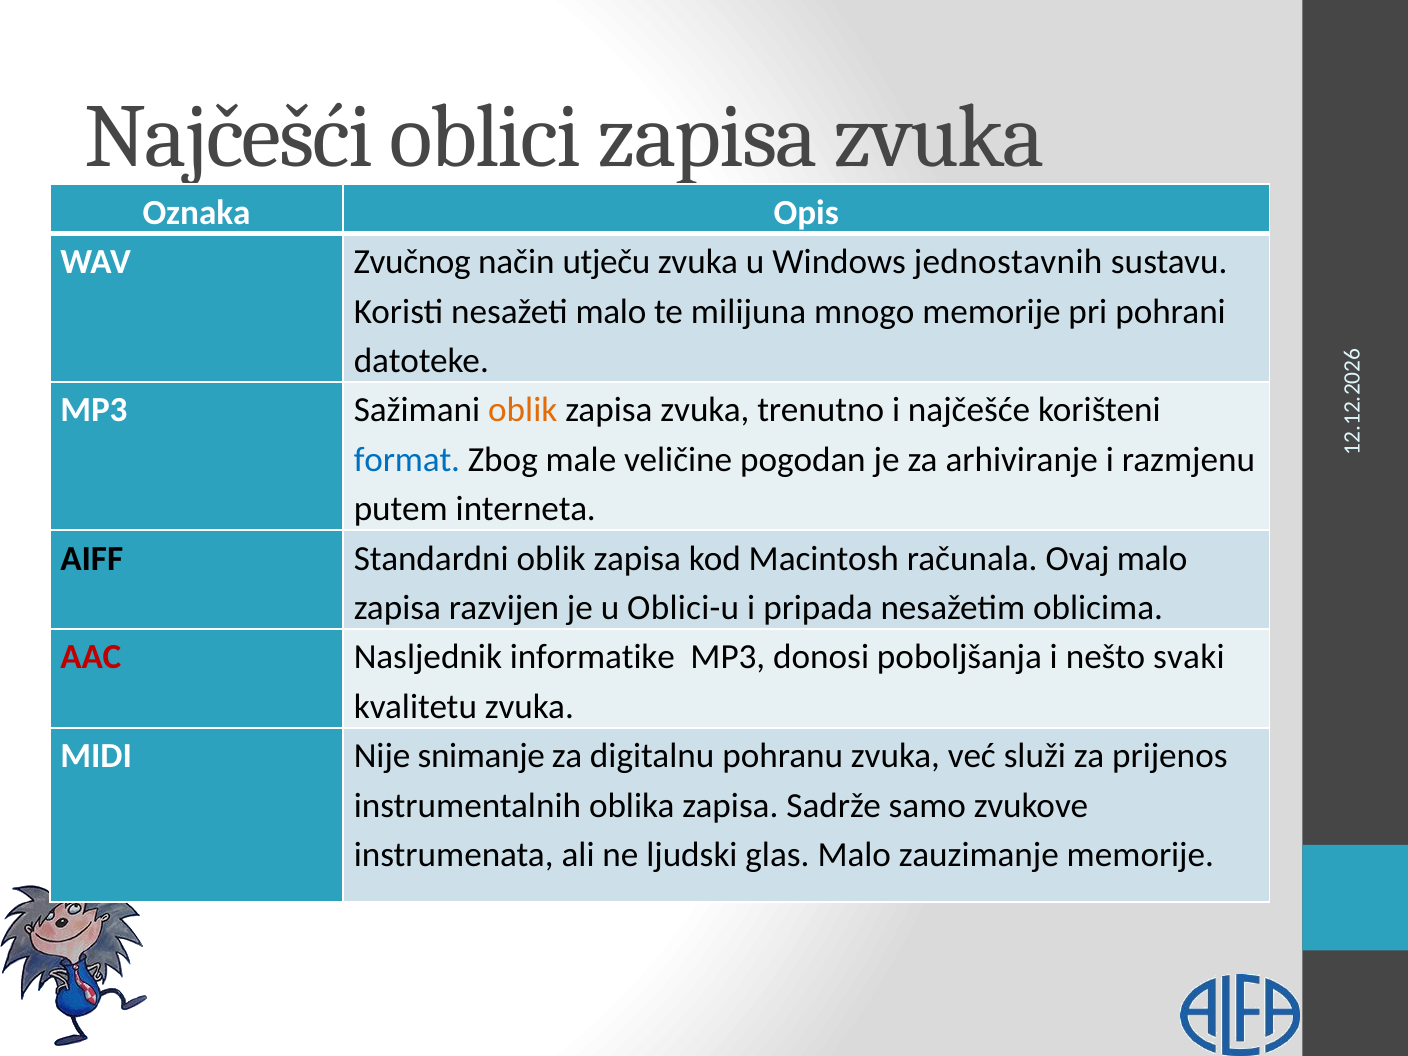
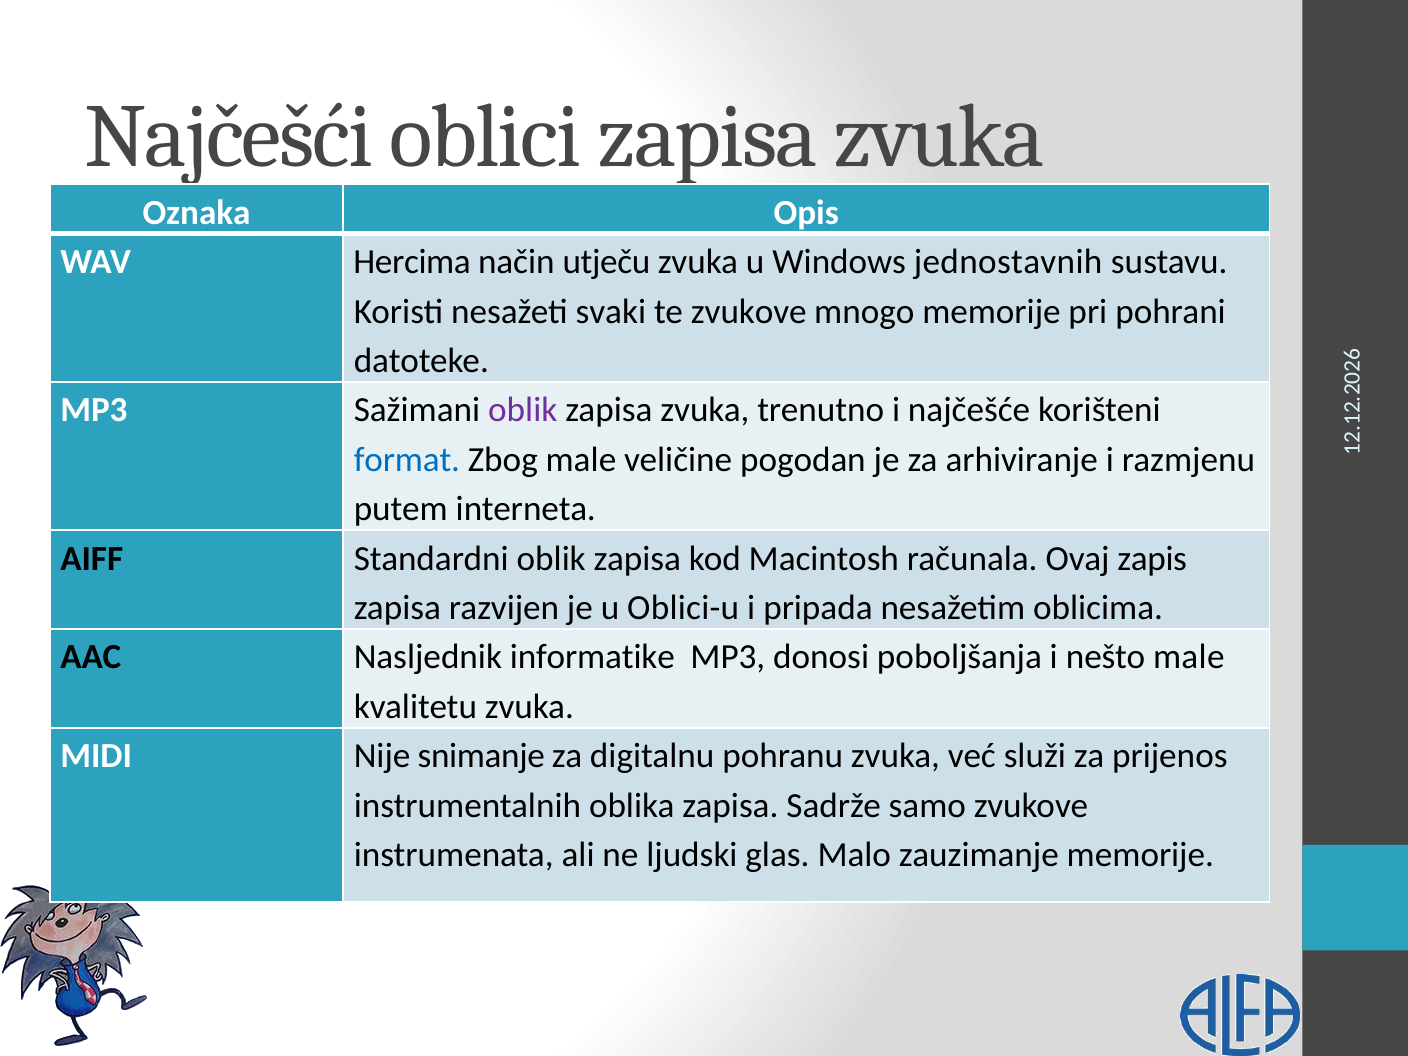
Zvučnog: Zvučnog -> Hercima (412, 262)
nesažeti malo: malo -> svaki (611, 311)
te milijuna: milijuna -> zvukove (749, 311)
oblik colour: orange -> purple (523, 410)
Ovaj malo: malo -> zapis (1152, 559)
AAC colour: red -> black (91, 657)
nešto svaki: svaki -> male (1189, 657)
